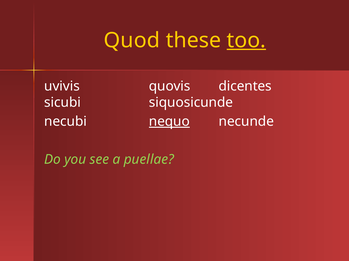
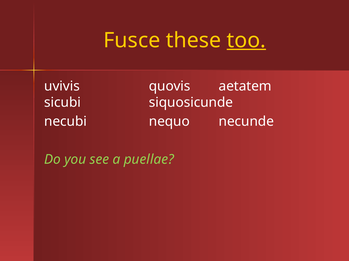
Quod: Quod -> Fusce (132, 40)
dicentes: dicentes -> aetatem (245, 86)
nequo underline: present -> none (169, 122)
